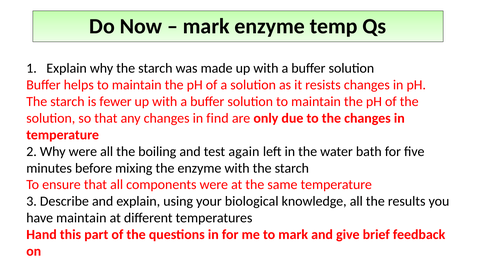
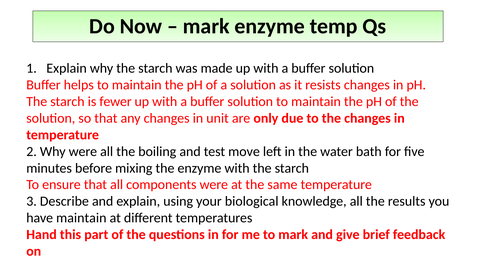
find: find -> unit (218, 118)
again: again -> move (244, 152)
